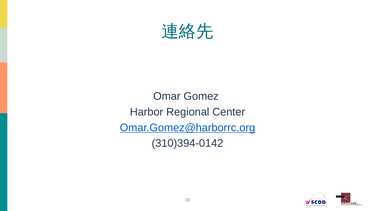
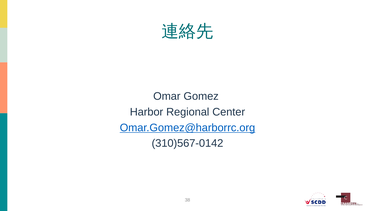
310)394-0142: 310)394-0142 -> 310)567-0142 (187, 143)
